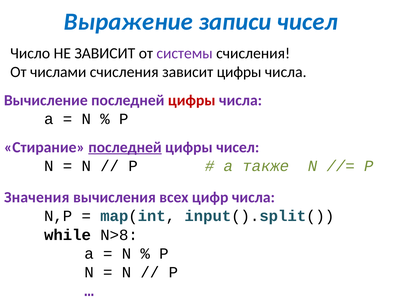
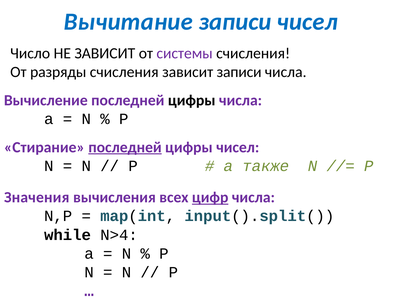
Выражение: Выражение -> Вычитание (128, 22)
числами: числами -> разряды (58, 72)
зависит цифры: цифры -> записи (239, 72)
цифры colour: red -> black (192, 100)
цифр underline: none -> present (210, 198)
N>8: N>8 -> N>4 (119, 235)
